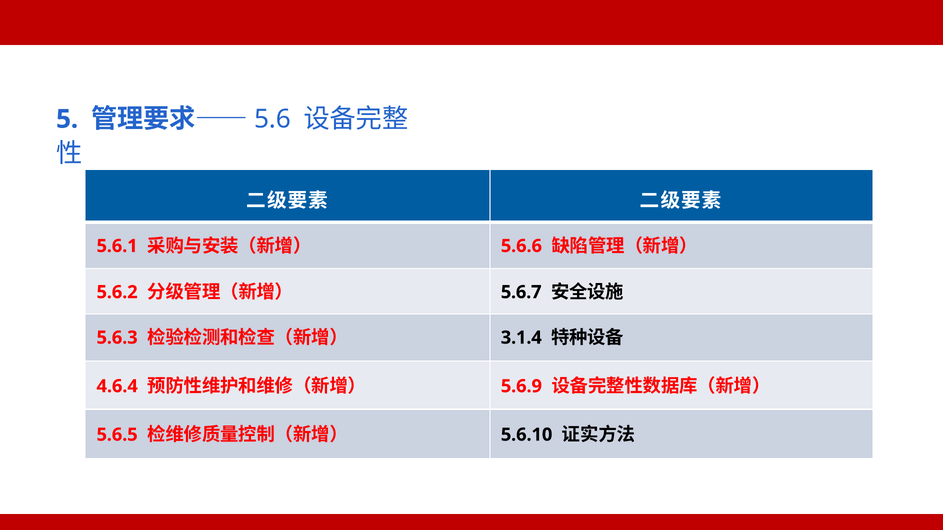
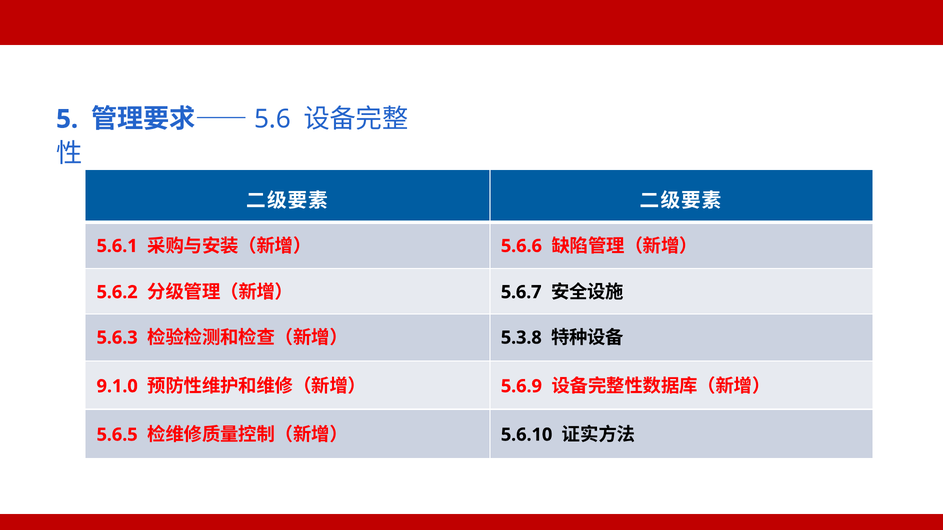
3.1.4: 3.1.4 -> 5.3.8 (521, 338)
4.6.4: 4.6.4 -> 9.1.0 (117, 387)
